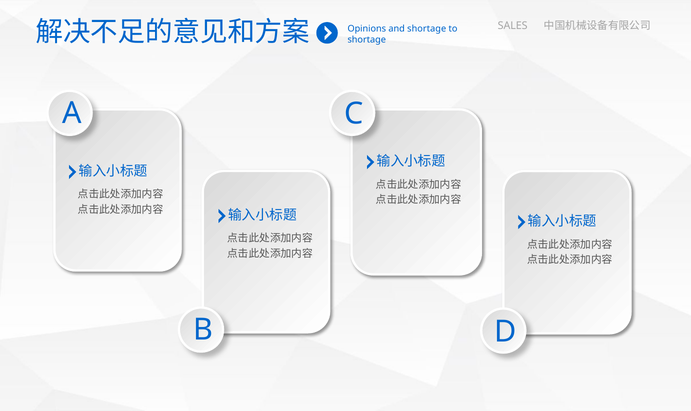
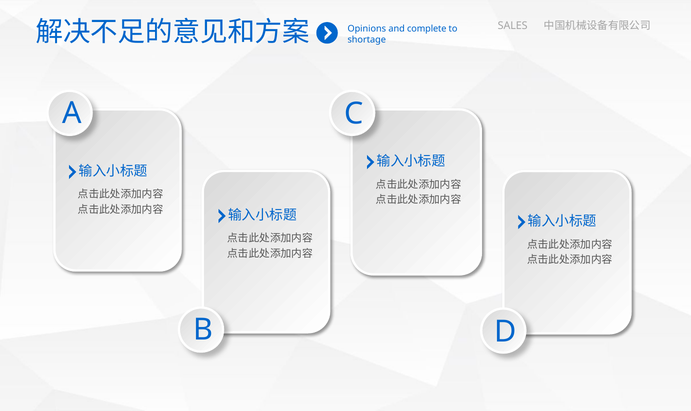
and shortage: shortage -> complete (427, 29)
